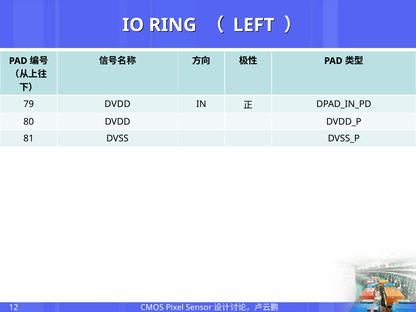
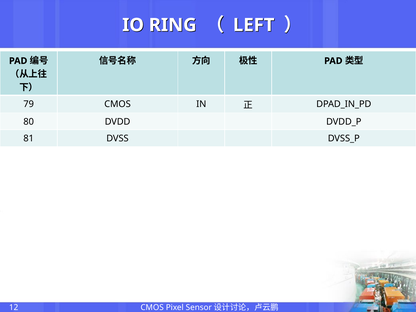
79 DVDD: DVDD -> CMOS (118, 104)
